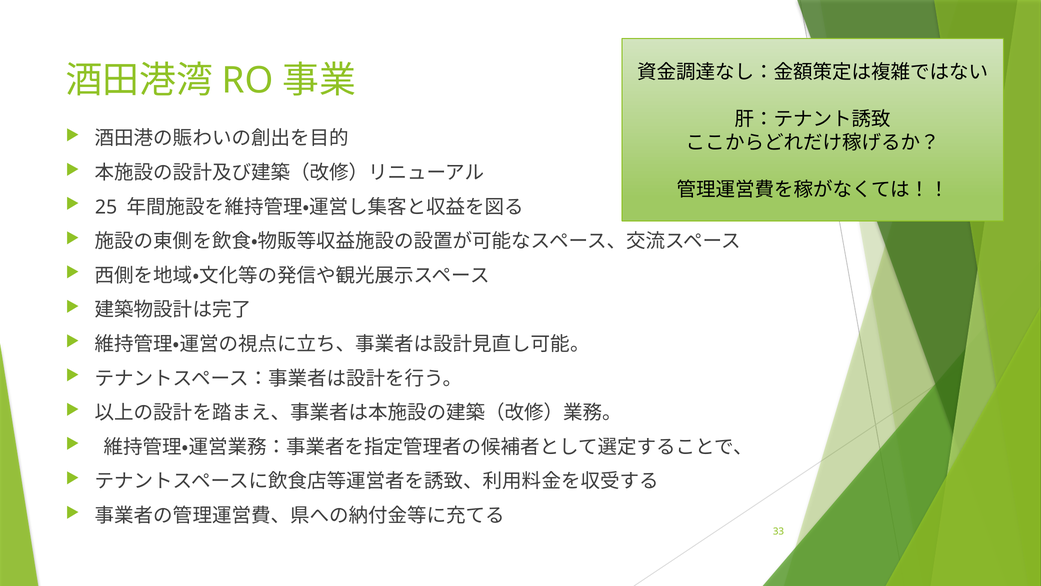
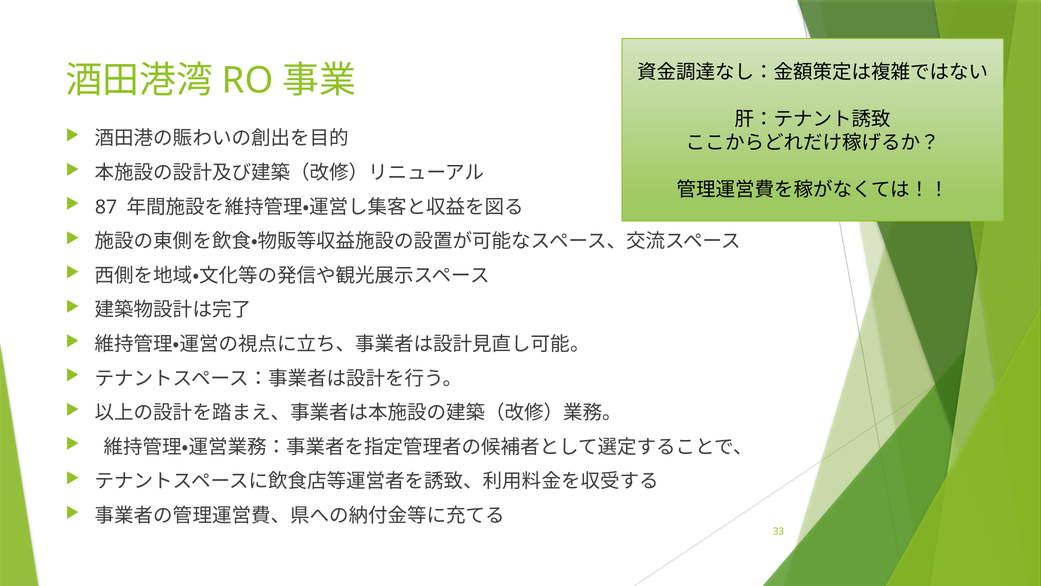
25: 25 -> 87 (106, 207)
